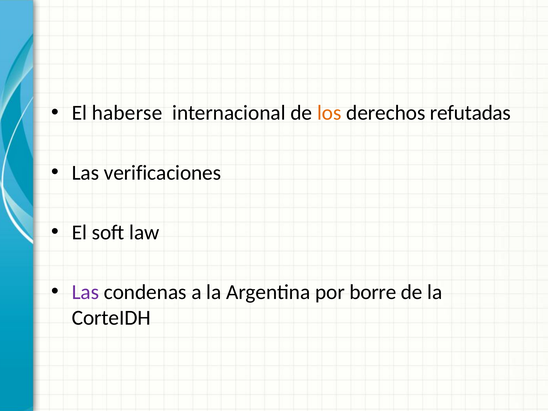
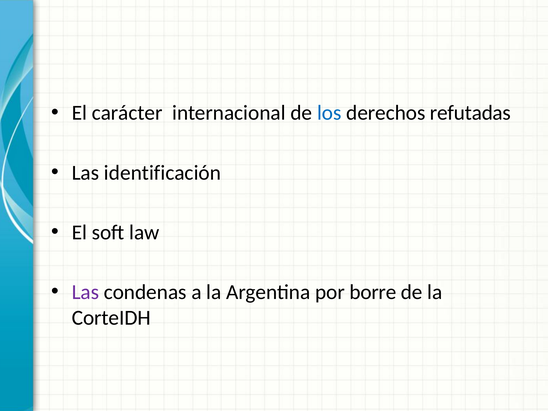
haberse: haberse -> carácter (127, 113)
los colour: orange -> blue (329, 113)
verificaciones: verificaciones -> identificación (162, 173)
